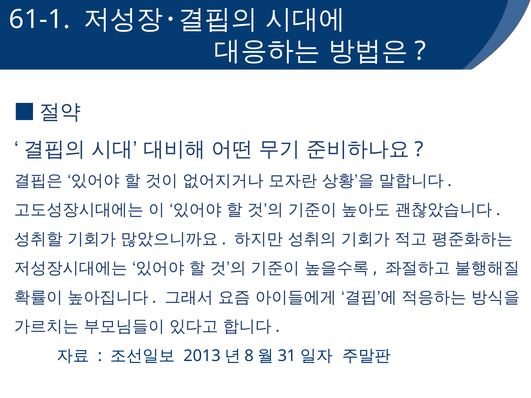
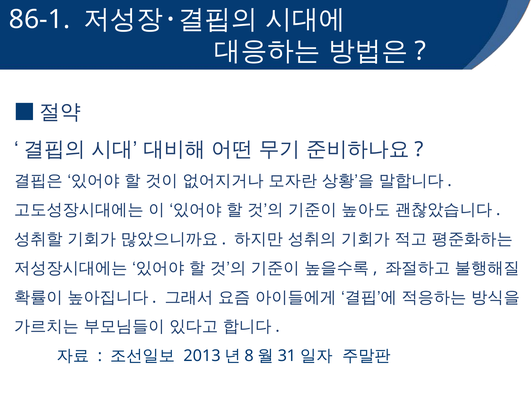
61-1: 61-1 -> 86-1 (40, 19)
